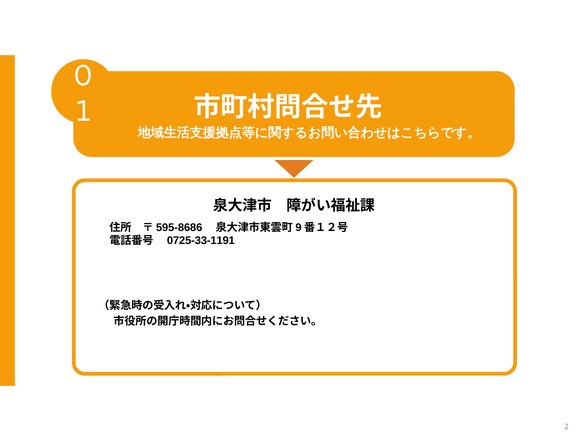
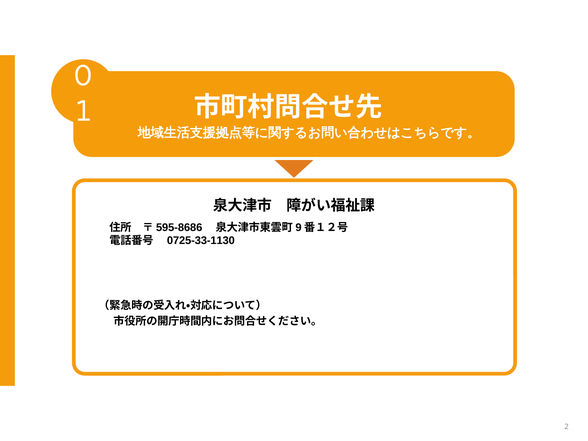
0725-33-1191: 0725-33-1191 -> 0725-33-1130 (201, 241)
